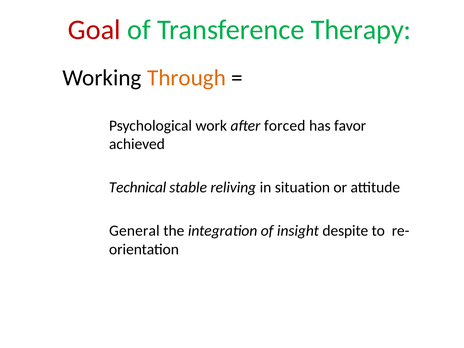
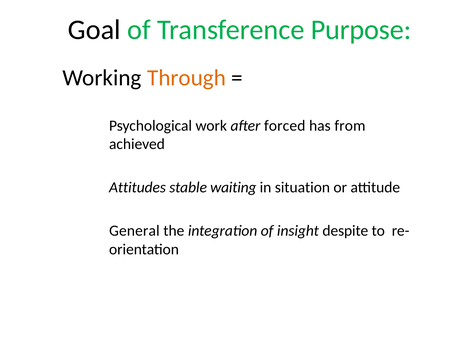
Goal colour: red -> black (94, 30)
Therapy: Therapy -> Purpose (361, 30)
favor: favor -> from (350, 126)
Technical: Technical -> Attitudes (137, 187)
reliving: reliving -> waiting (233, 187)
